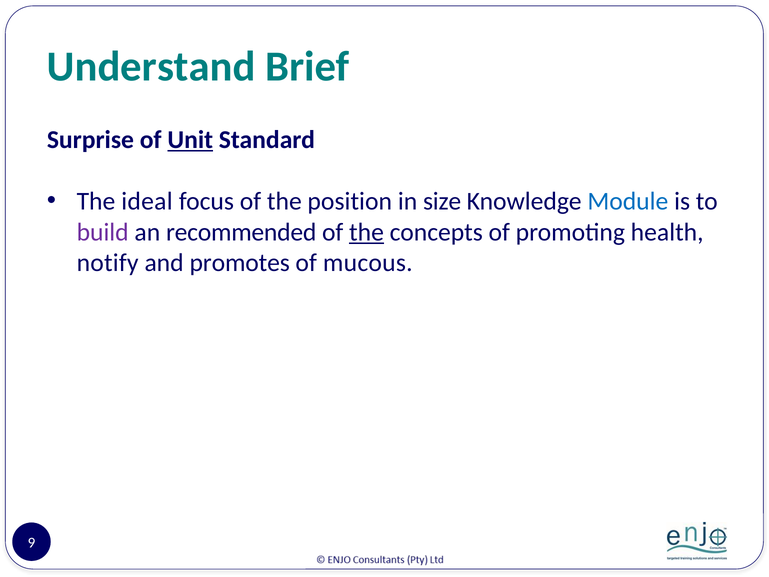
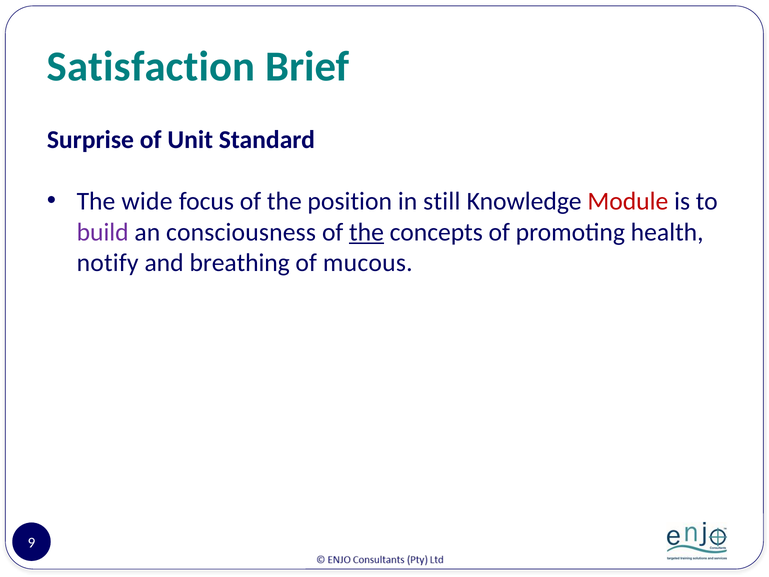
Understand: Understand -> Satisfaction (151, 66)
Unit underline: present -> none (190, 140)
ideal: ideal -> wide (147, 201)
size: size -> still (442, 201)
Module colour: blue -> red (628, 201)
recommended: recommended -> consciousness (241, 232)
promotes: promotes -> breathing (240, 263)
